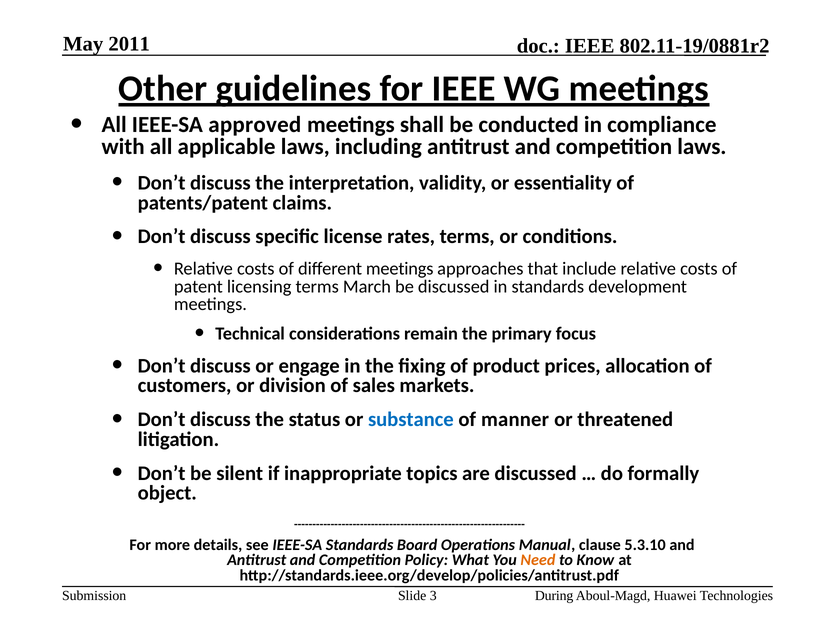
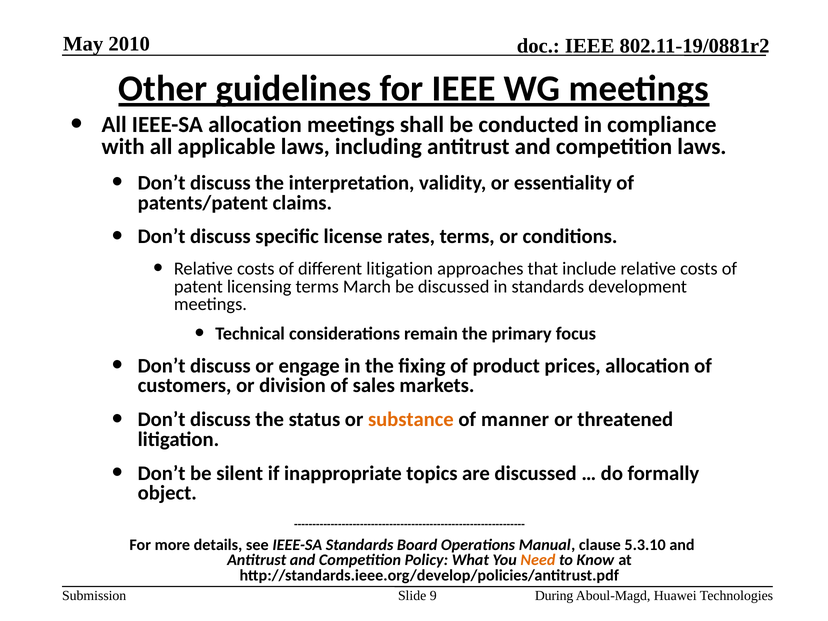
2011: 2011 -> 2010 (129, 44)
IEEE-SA approved: approved -> allocation (255, 125)
different meetings: meetings -> litigation (400, 269)
substance colour: blue -> orange (411, 419)
3: 3 -> 9 (433, 596)
